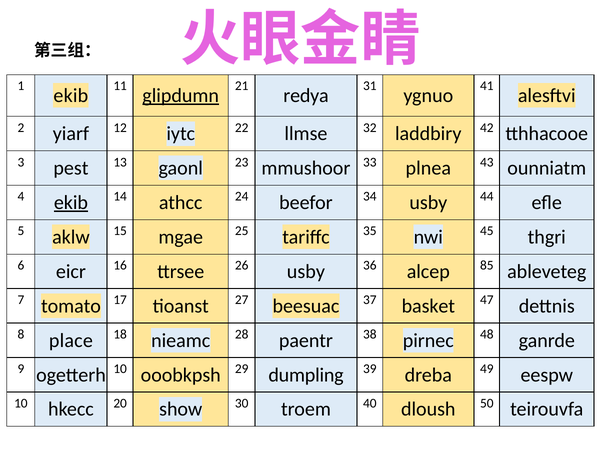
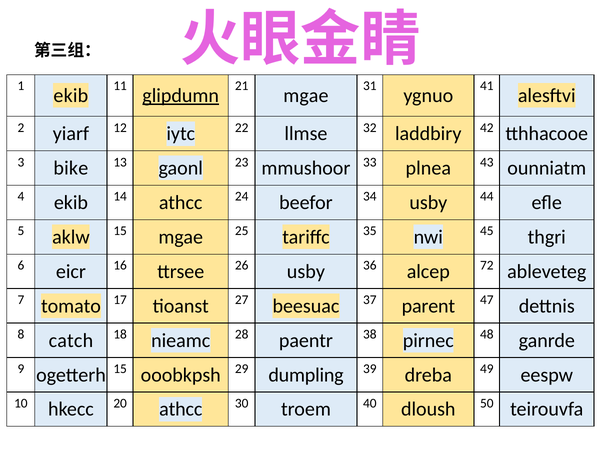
redya: redya -> mgae (306, 96)
pest: pest -> bike (71, 168)
ekib underline: present -> none (71, 203)
85: 85 -> 72 (487, 265)
basket: basket -> parent (428, 306)
place: place -> catch (71, 340)
ogetterh 10: 10 -> 15 (120, 369)
20 show: show -> athcc (181, 409)
